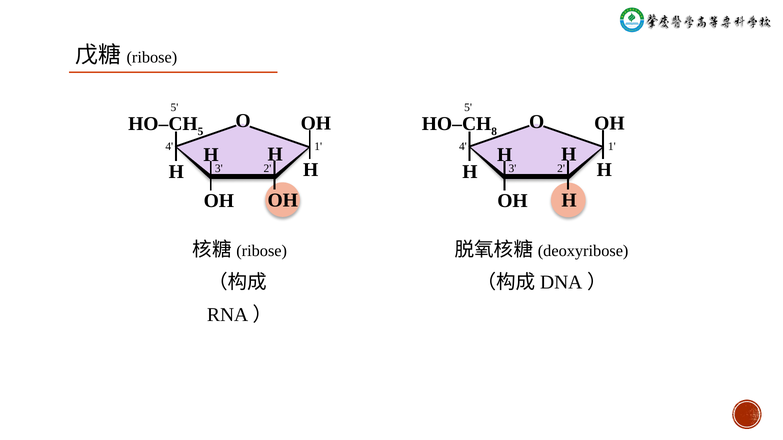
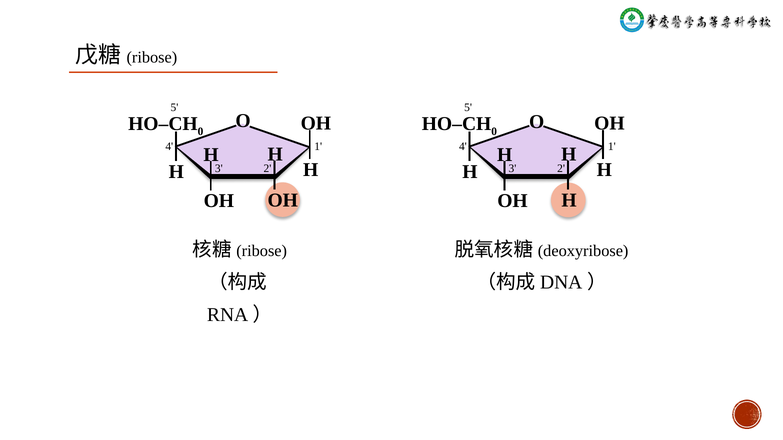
5: 5 -> 0 (201, 132)
8: 8 -> 0 (494, 132)
